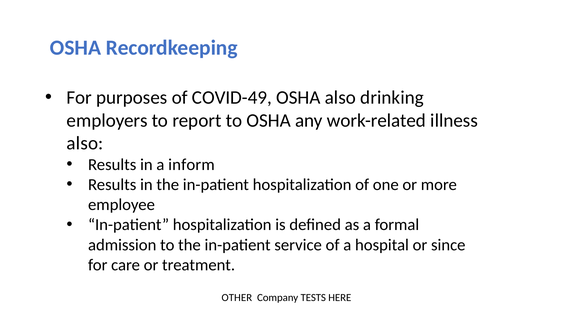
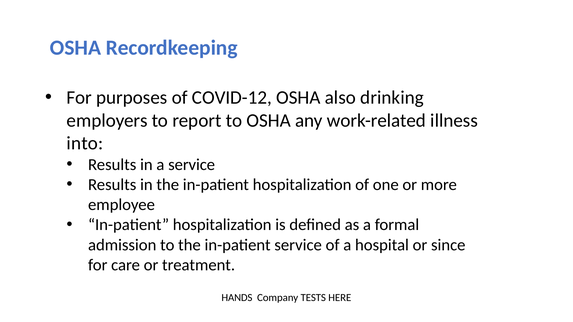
COVID-49: COVID-49 -> COVID-12 (232, 98)
also: also -> into (85, 143)
a inform: inform -> service (192, 165)
OTHER: OTHER -> HANDS (237, 298)
